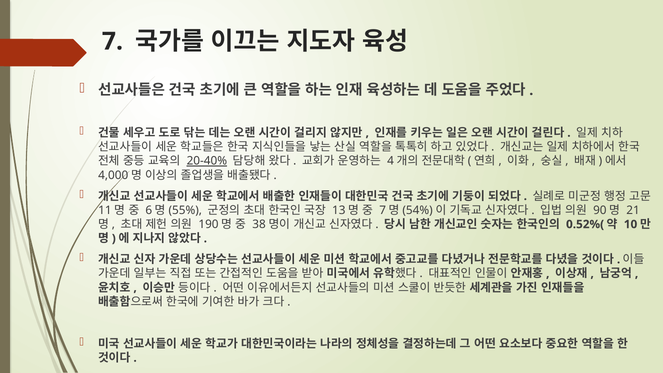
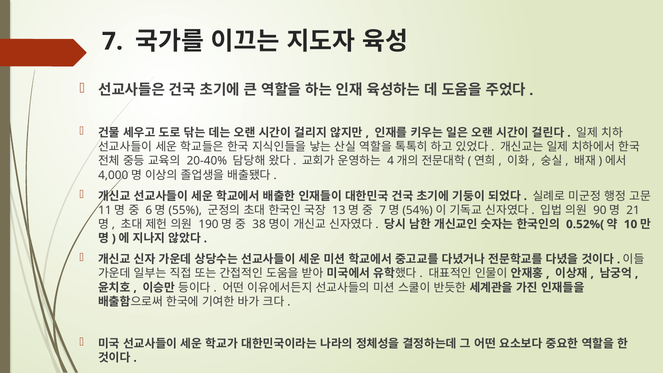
20-40% underline: present -> none (207, 161)
